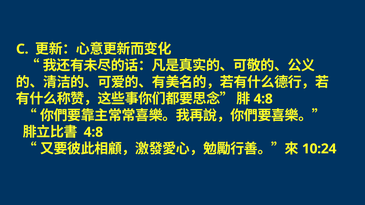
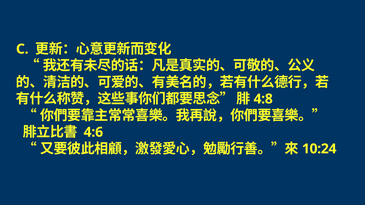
4:8: 4:8 -> 4:6 (93, 132)
